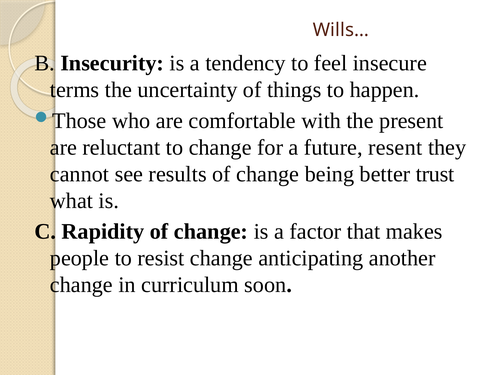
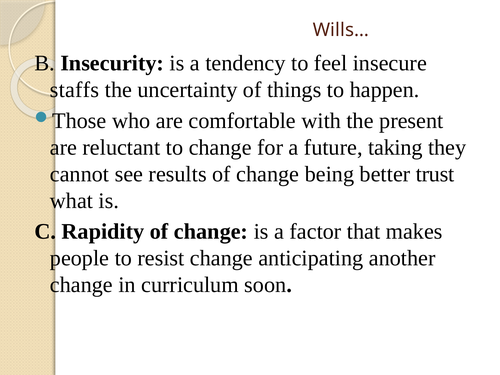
terms: terms -> staffs (74, 90)
resent: resent -> taking (395, 147)
